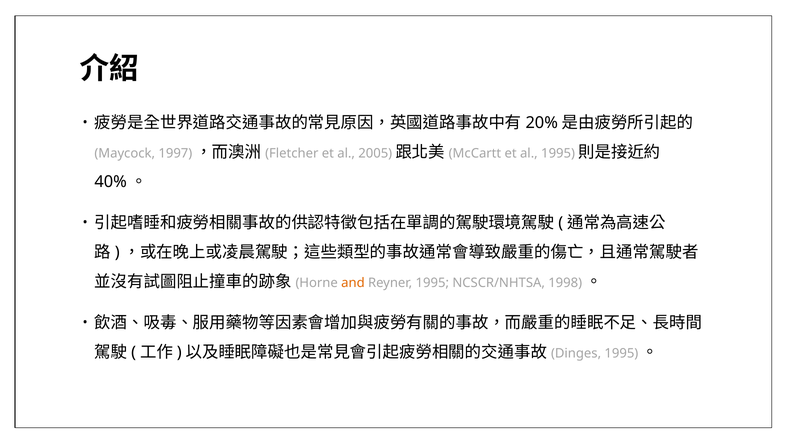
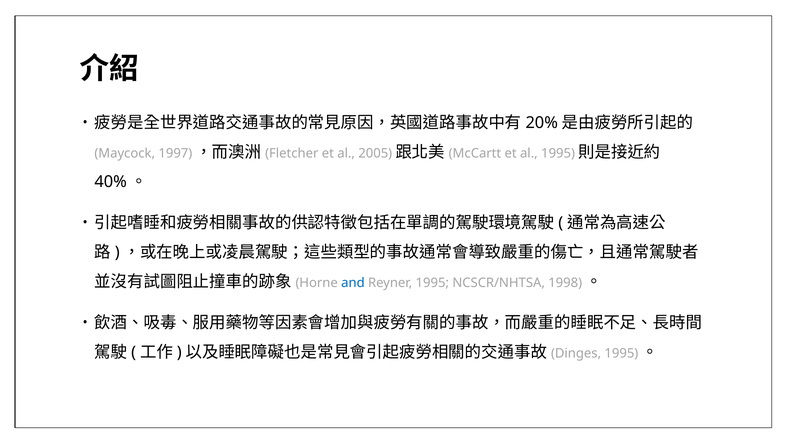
and colour: orange -> blue (353, 283)
